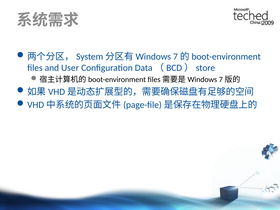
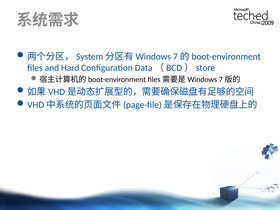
User: User -> Hard (70, 68)
